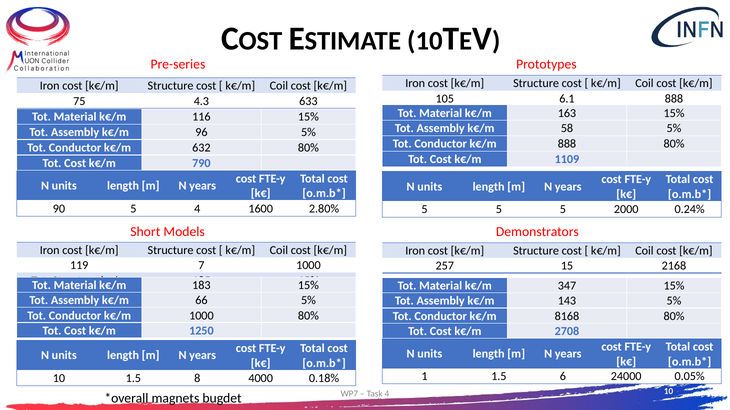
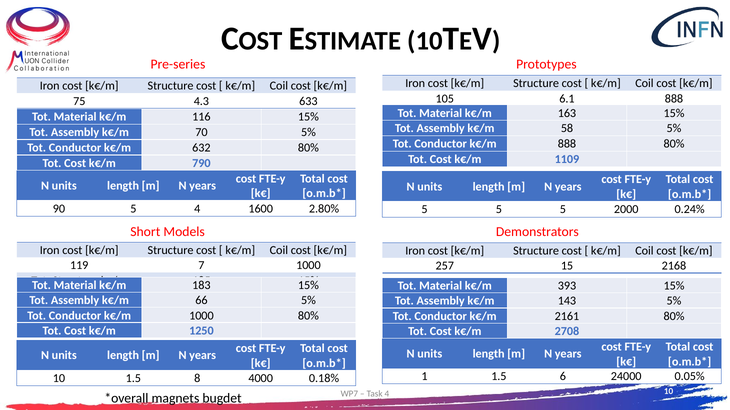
96: 96 -> 70 (201, 132)
347: 347 -> 393 (567, 286)
8168: 8168 -> 2161 (567, 317)
